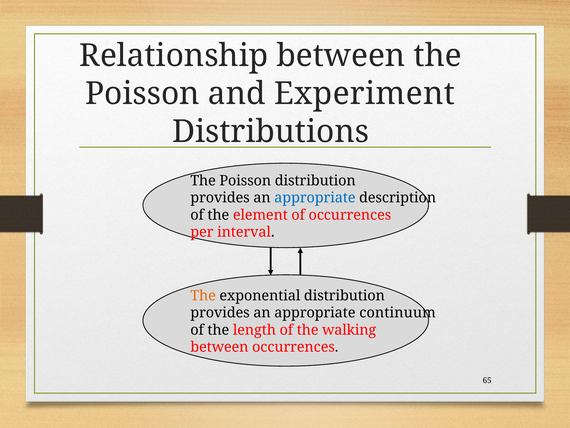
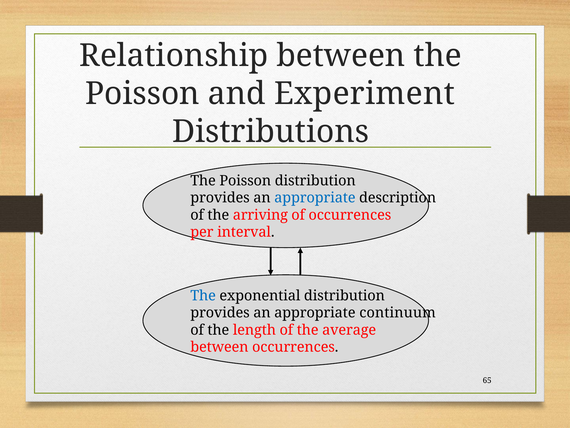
element: element -> arriving (260, 215)
The colour: orange -> blue (203, 295)
walking: walking -> average (349, 330)
